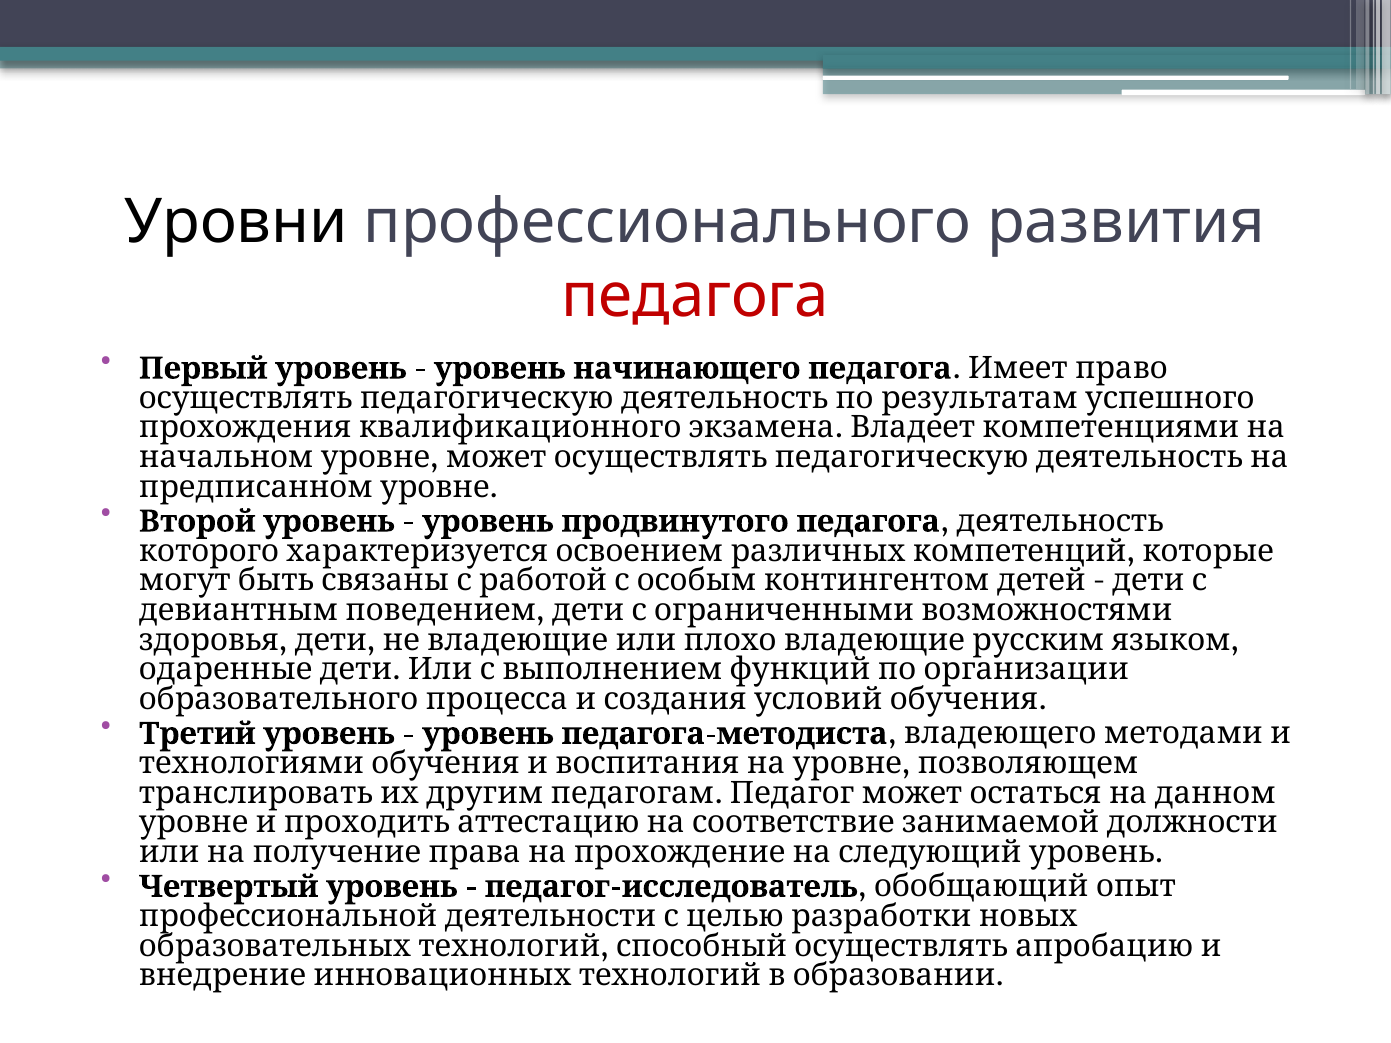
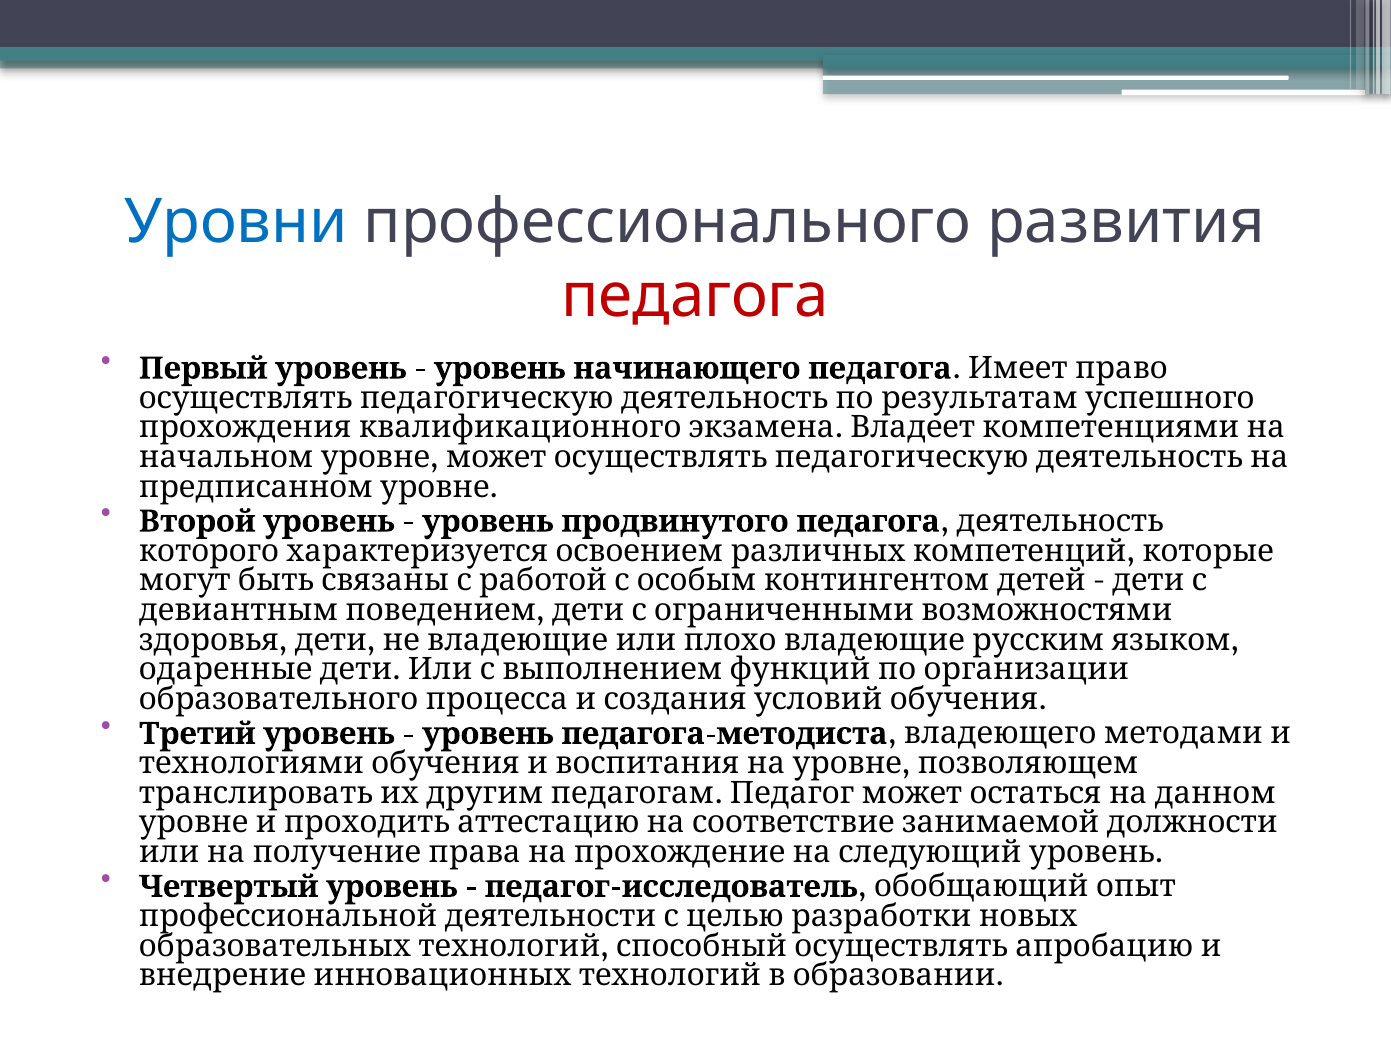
Уровни colour: black -> blue (236, 222)
